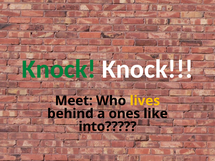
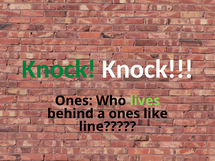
Meet: Meet -> Ones (74, 101)
lives colour: yellow -> light green (145, 101)
into: into -> line (107, 127)
